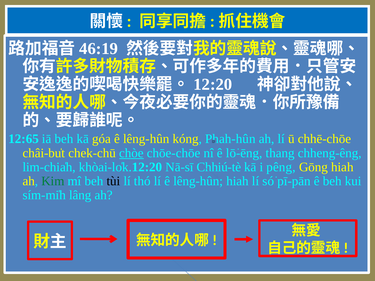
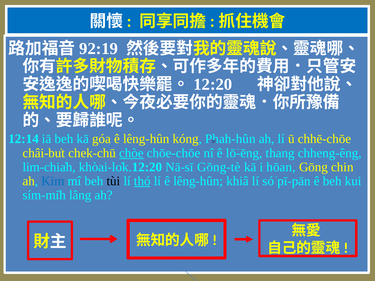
46:19: 46:19 -> 92:19 (99, 49)
12:65: 12:65 -> 12:14 (24, 139)
Chhiú-tè: Chhiú-tè -> Gōng-tè (219, 167)
pêng: pêng -> hōan (281, 167)
Gōng hiah: hiah -> chin (342, 167)
Kim colour: green -> blue (53, 181)
thó underline: none -> present (142, 181)
lêng-hûn hiah: hiah -> khiâ (237, 181)
